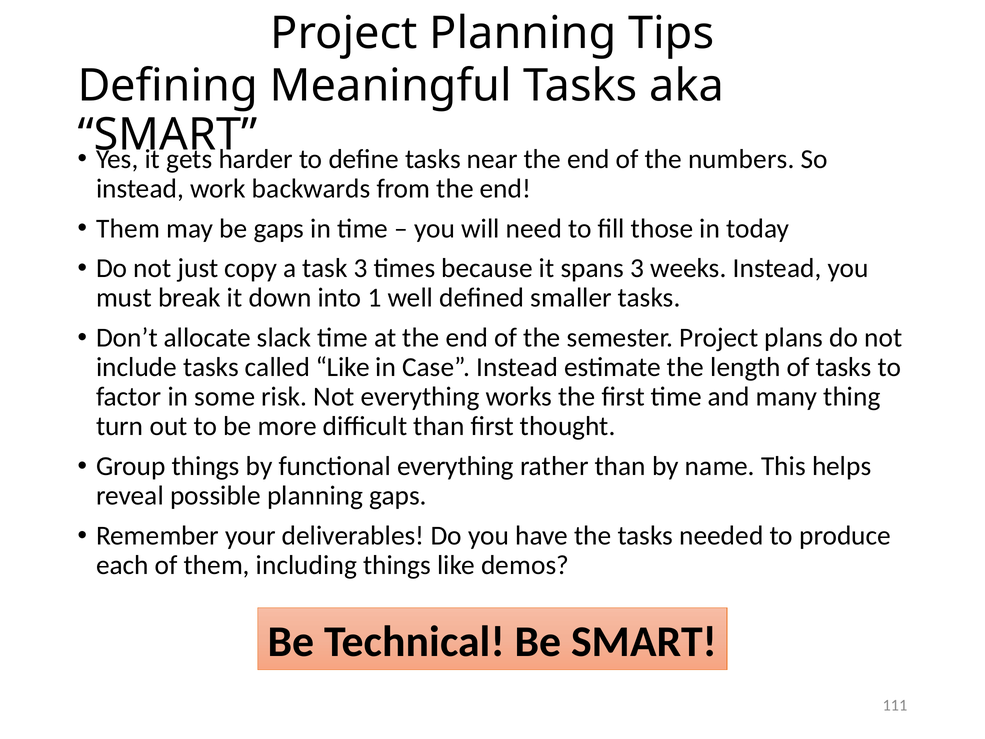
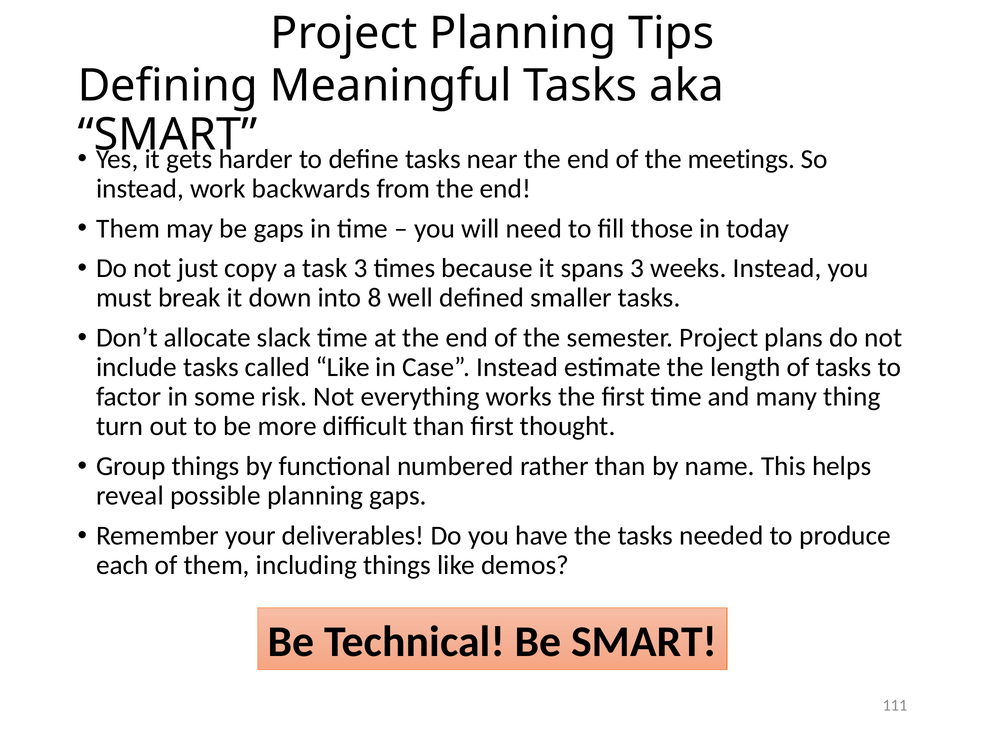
numbers: numbers -> meetings (741, 159)
1: 1 -> 8 (374, 298)
functional everything: everything -> numbered (455, 466)
